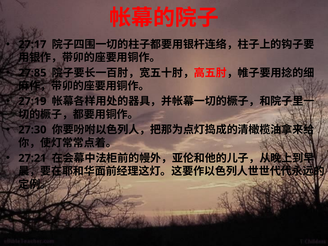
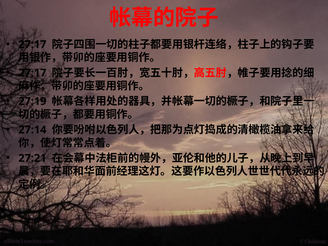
27:85: 27:85 -> 27:17 (32, 73)
27:30: 27:30 -> 27:14 (32, 130)
